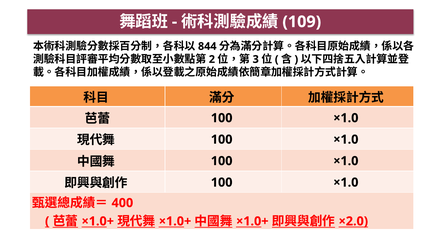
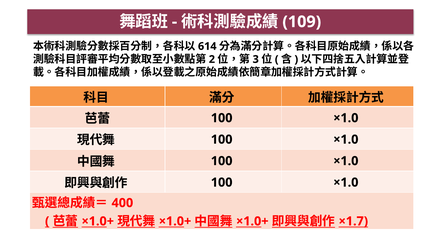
844: 844 -> 614 (207, 46)
×2.0: ×2.0 -> ×1.7 (353, 221)
